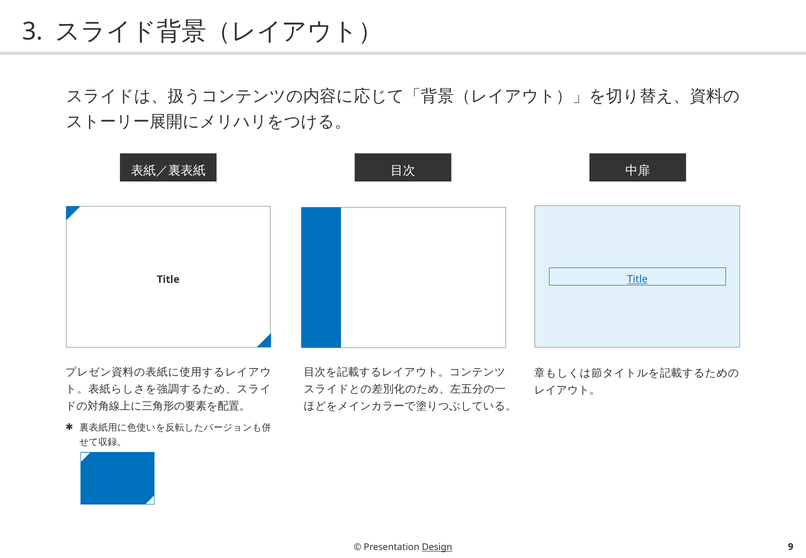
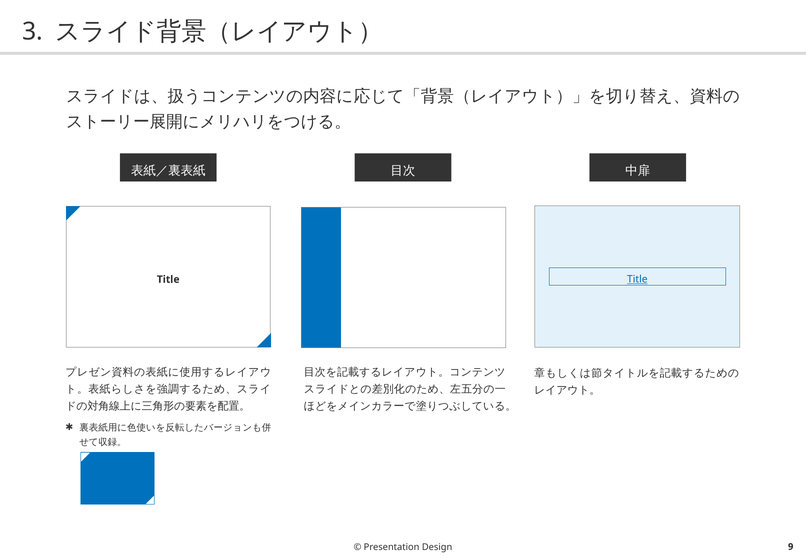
Design underline: present -> none (437, 547)
